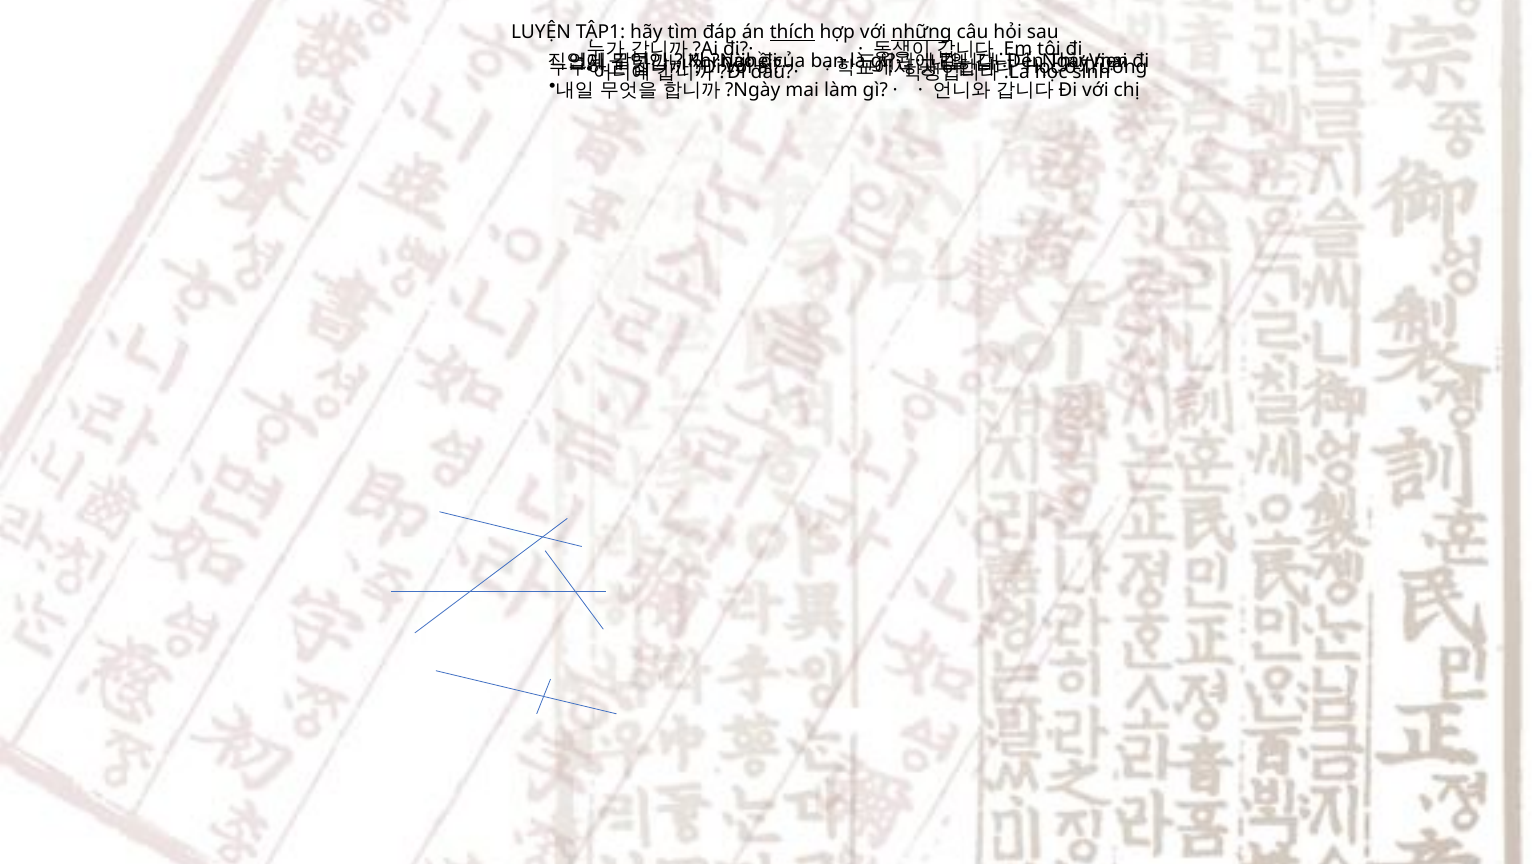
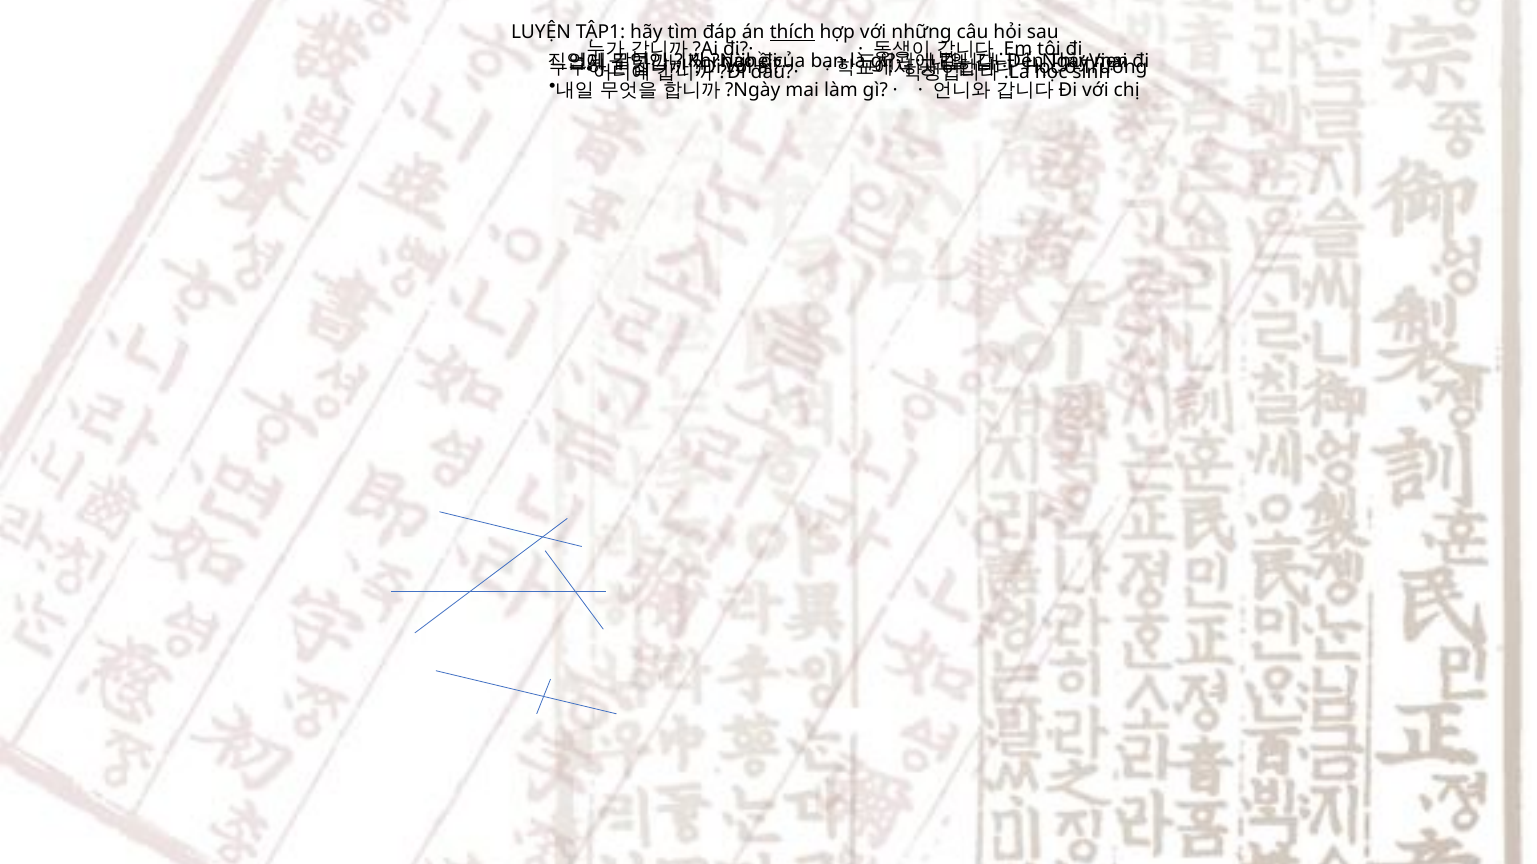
những underline: present -> none (922, 32)
